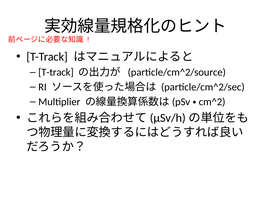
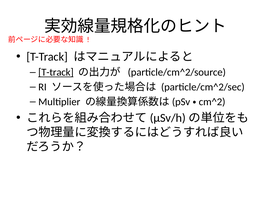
T-track underline: none -> present (56, 72)
